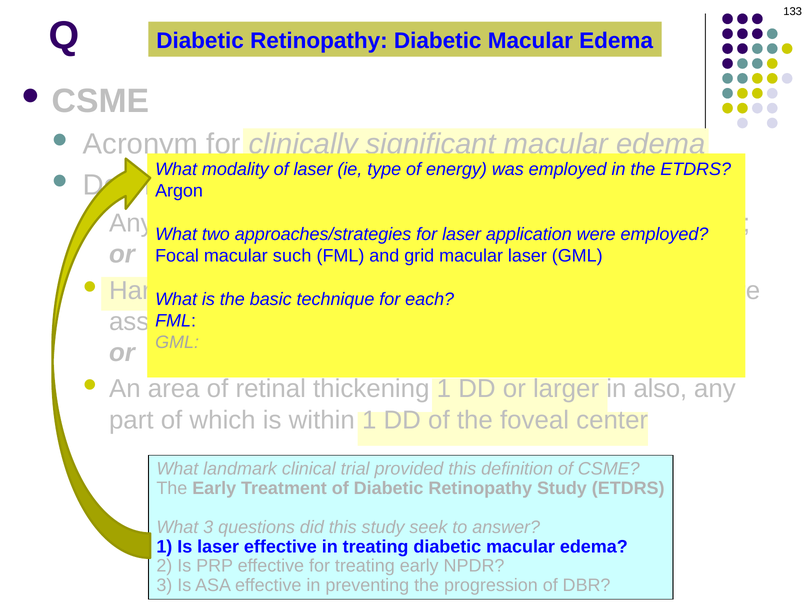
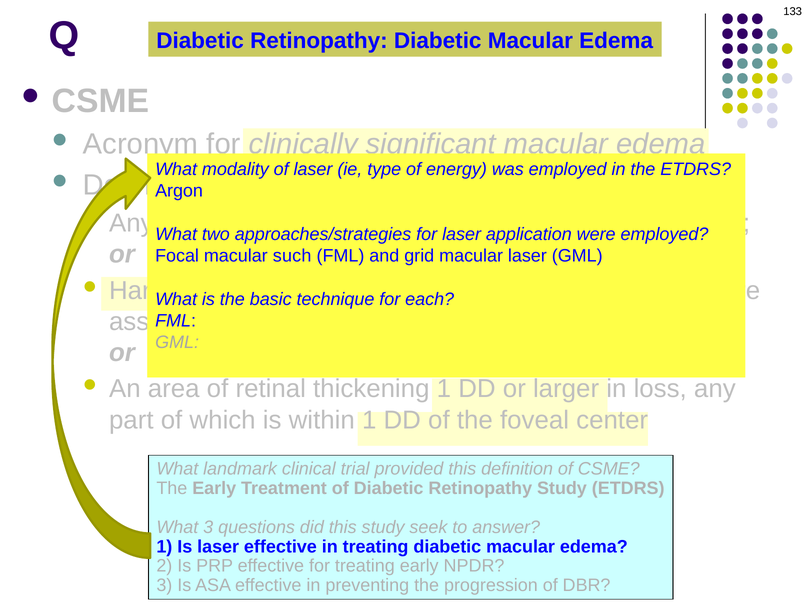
also: also -> loss (660, 389)
